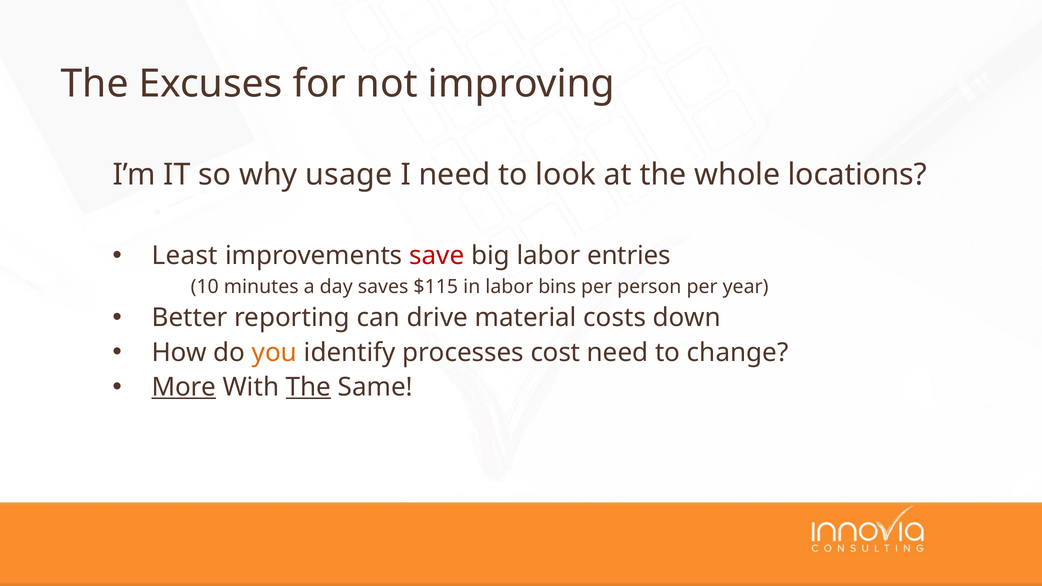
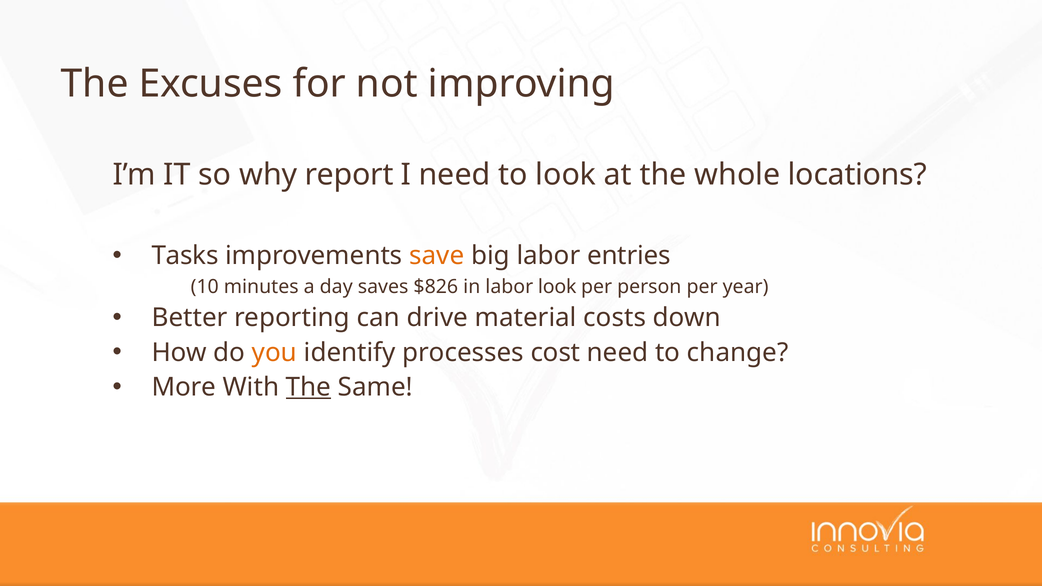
usage: usage -> report (349, 175)
Least: Least -> Tasks (185, 256)
save colour: red -> orange (437, 256)
$115: $115 -> $826 (436, 287)
labor bins: bins -> look (557, 287)
More underline: present -> none (184, 387)
